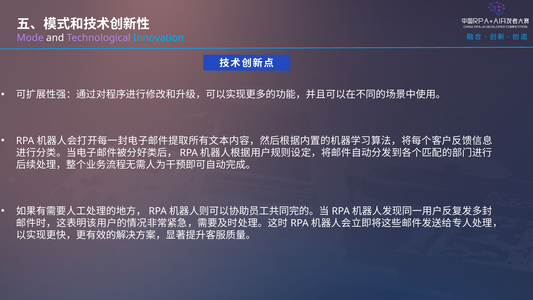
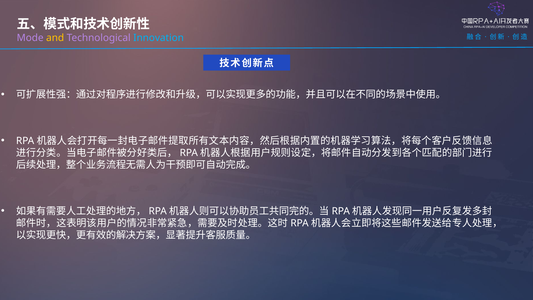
and colour: white -> yellow (55, 38)
